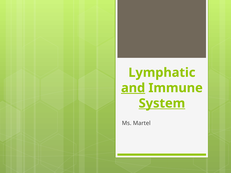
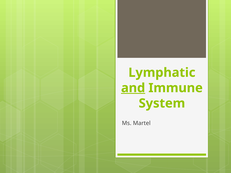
System underline: present -> none (162, 103)
